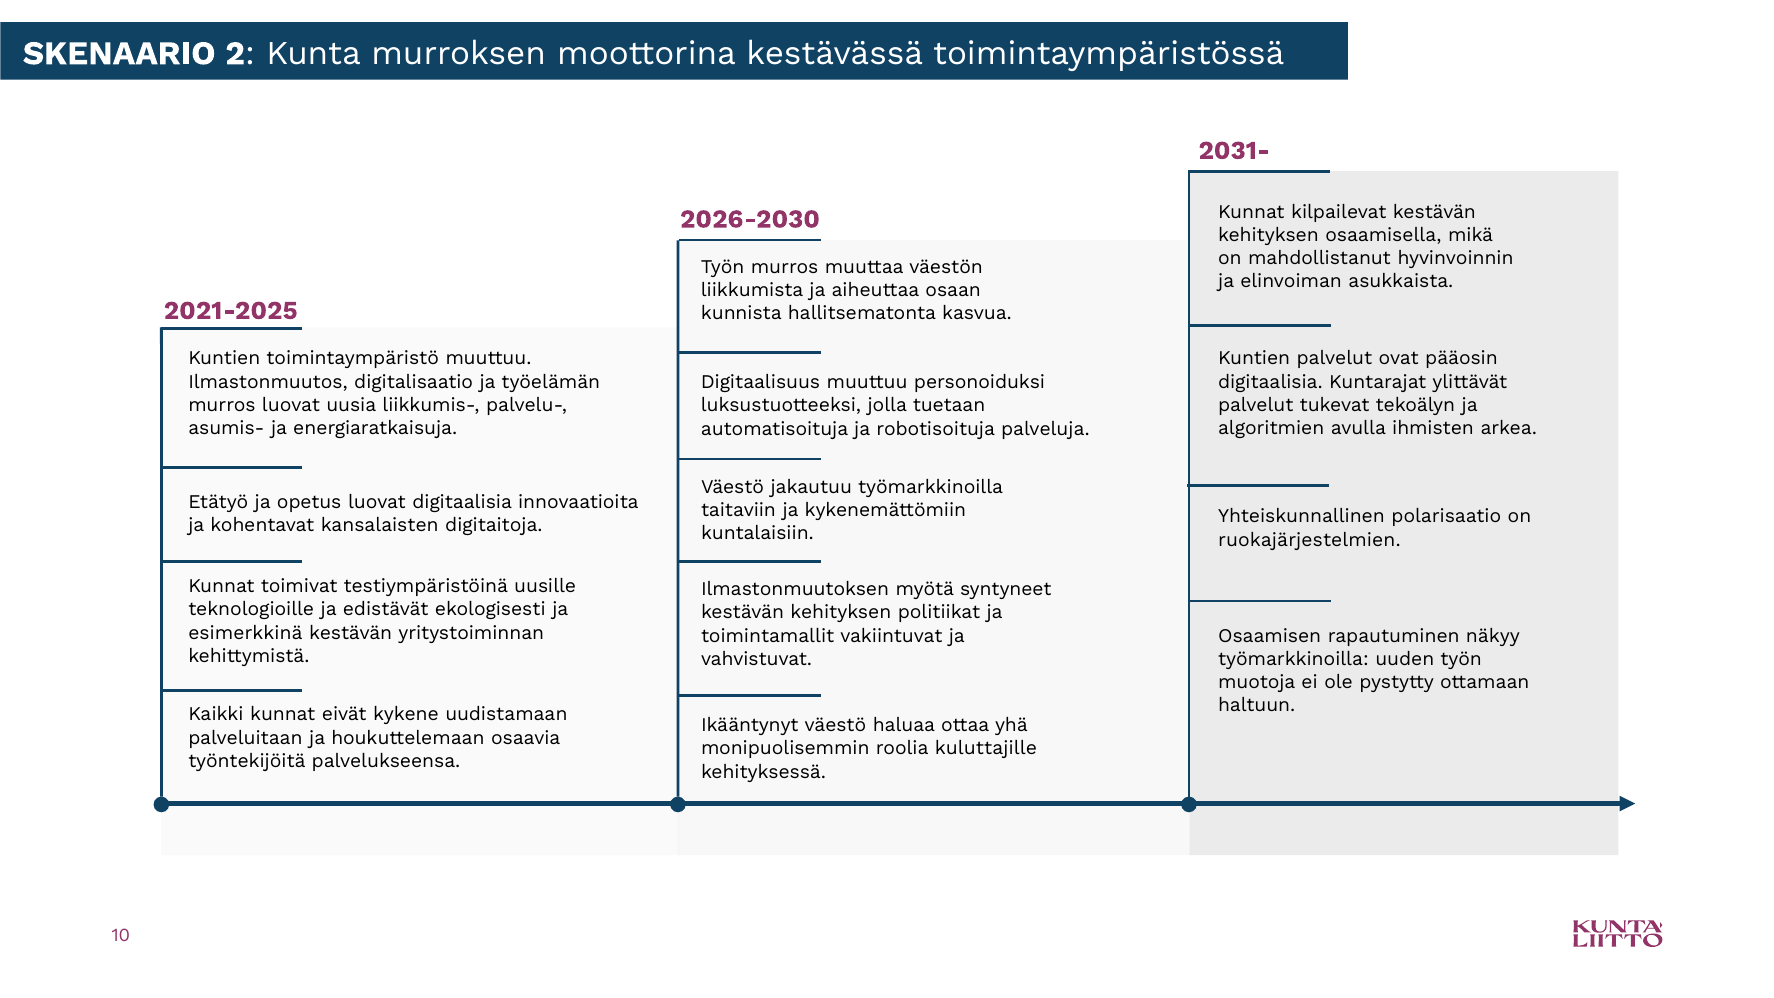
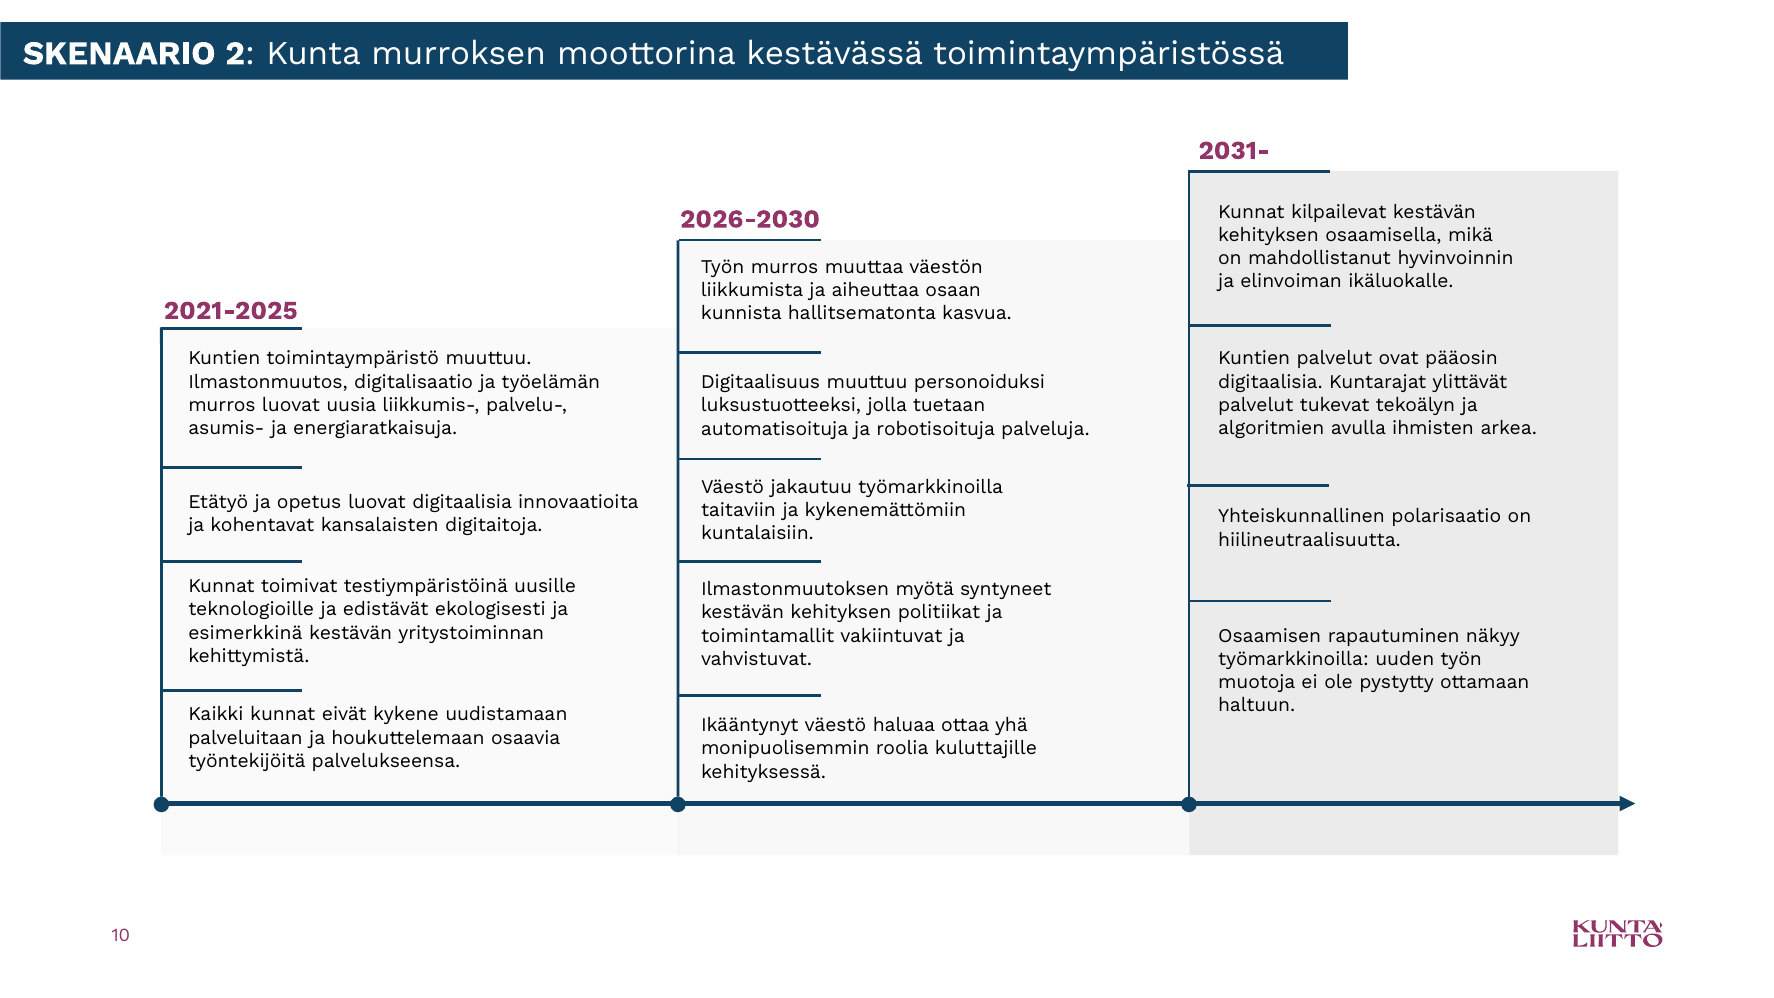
asukkaista: asukkaista -> ikäluokalle (1401, 281)
ruokajärjestelmien: ruokajärjestelmien -> hiilineutraalisuutta (1310, 540)
